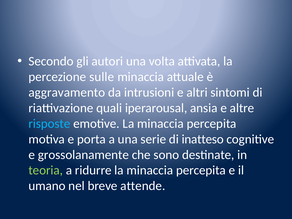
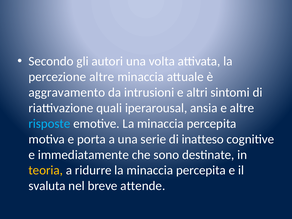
percezione sulle: sulle -> altre (102, 77)
grossolanamente: grossolanamente -> immediatamente (83, 155)
teoria colour: light green -> yellow (46, 170)
umano: umano -> svaluta (47, 186)
